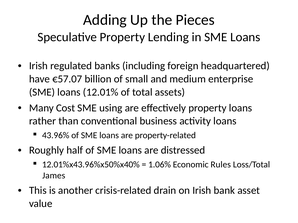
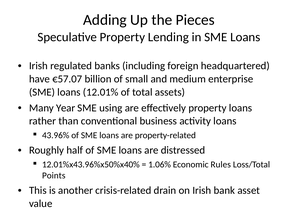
Cost: Cost -> Year (66, 108)
James: James -> Points (54, 176)
